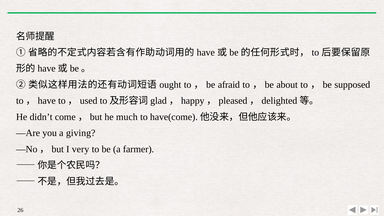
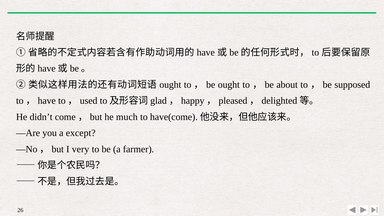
be afraid: afraid -> ought (229, 85)
giving: giving -> except (81, 133)
